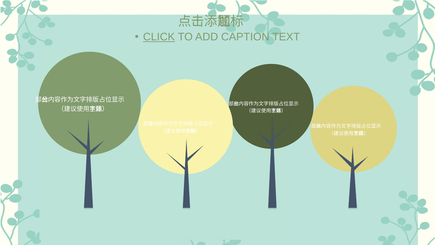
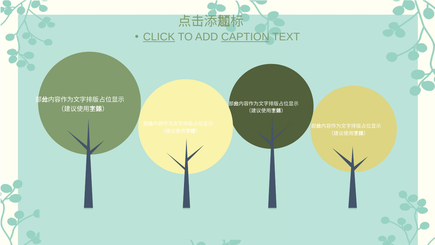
CAPTION underline: none -> present (245, 37)
